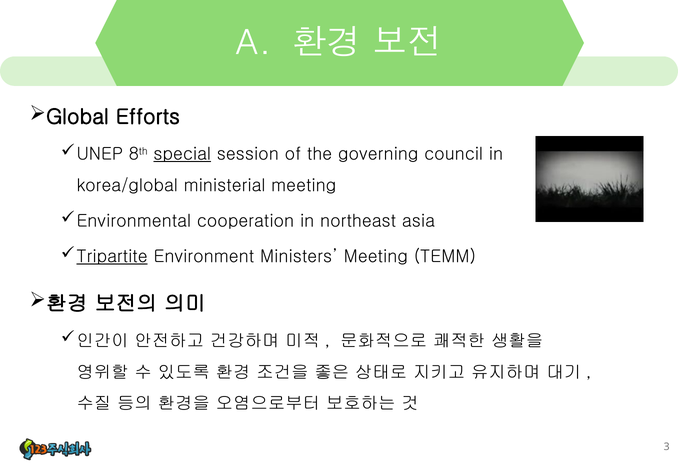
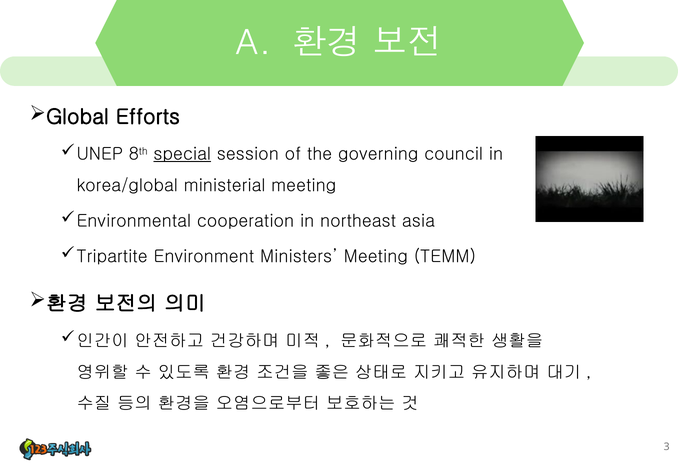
Tripartite underline: present -> none (112, 257)
